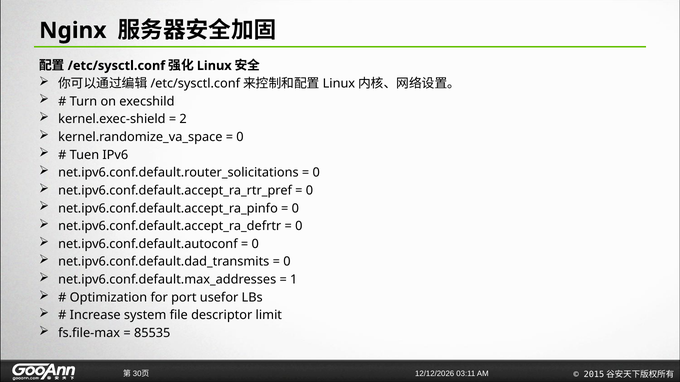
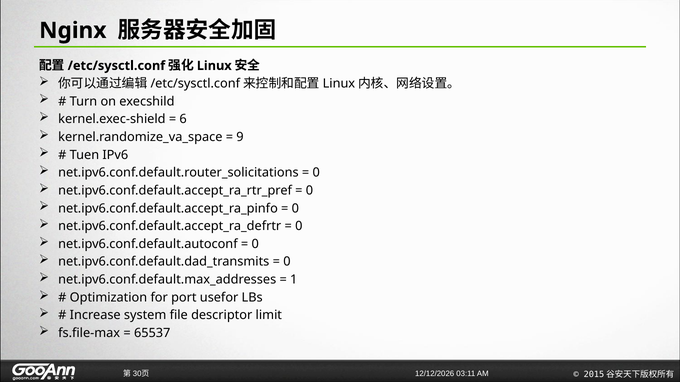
2: 2 -> 6 (183, 119)
0: 0 -> 9 (240, 137)
85535: 85535 -> 65537 (152, 334)
